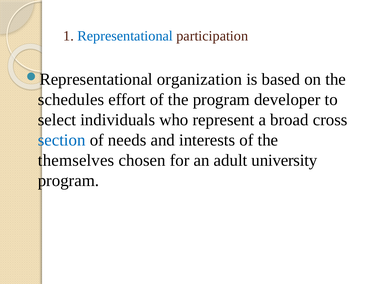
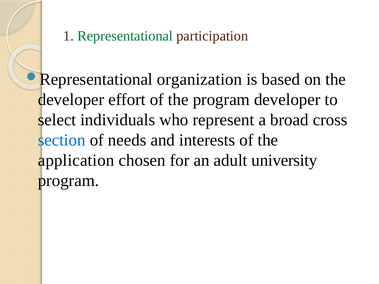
Representational colour: blue -> green (125, 36)
schedules: schedules -> developer (71, 100)
themselves: themselves -> application (76, 160)
